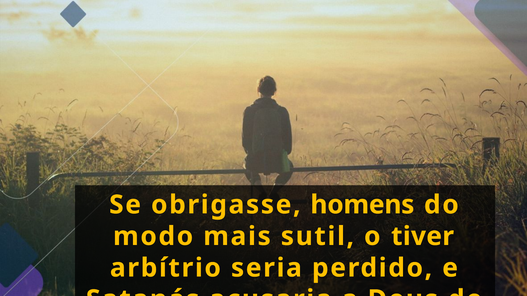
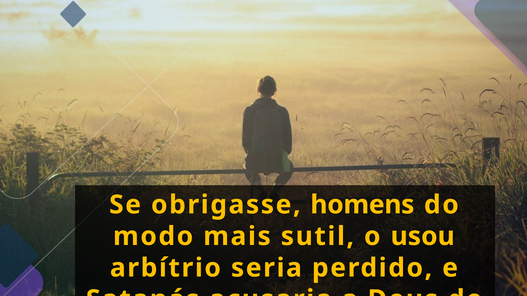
tiver: tiver -> usou (423, 237)
